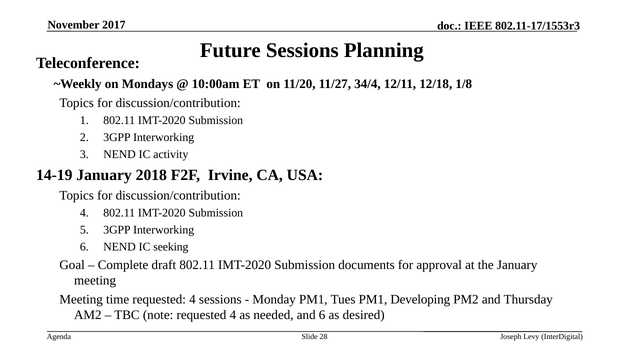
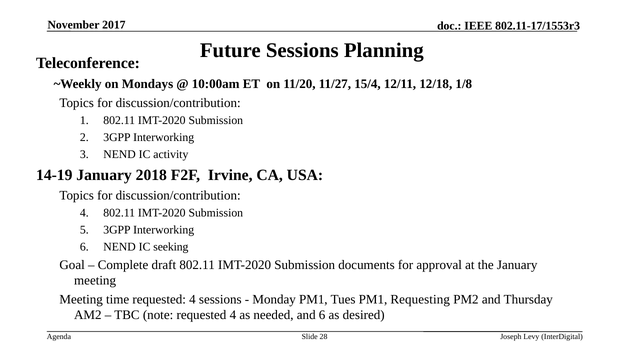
34/4: 34/4 -> 15/4 (367, 84)
Developing: Developing -> Requesting (420, 299)
